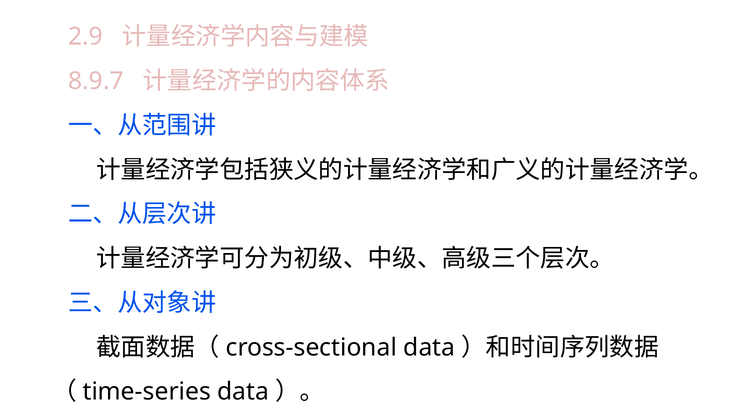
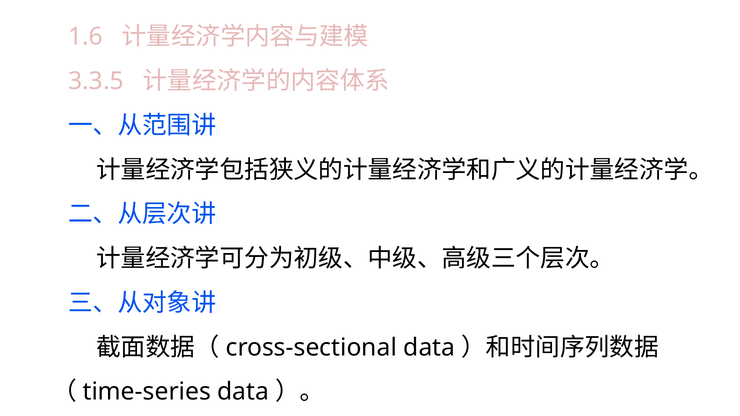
2.9: 2.9 -> 1.6 (86, 37)
8.9.7: 8.9.7 -> 3.3.5 (96, 81)
